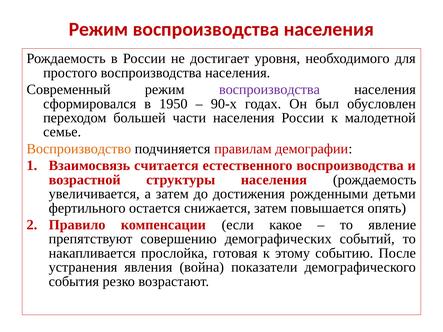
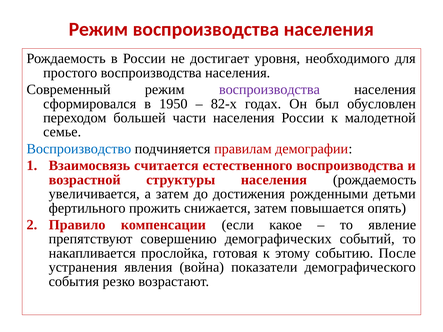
90-х: 90-х -> 82-х (224, 104)
Воспроизводство colour: orange -> blue (79, 149)
остается: остается -> прожить (155, 208)
